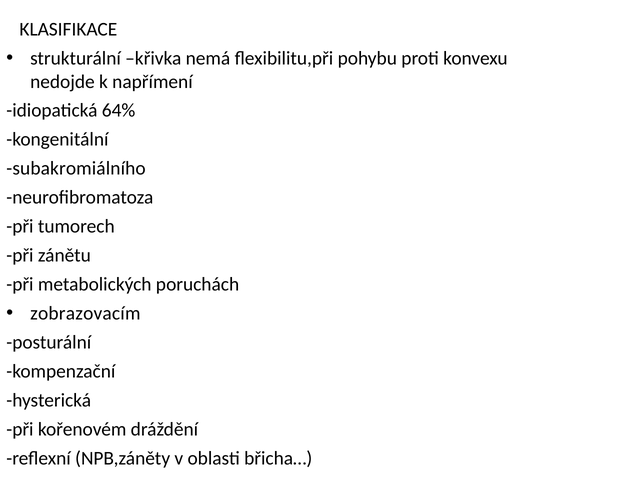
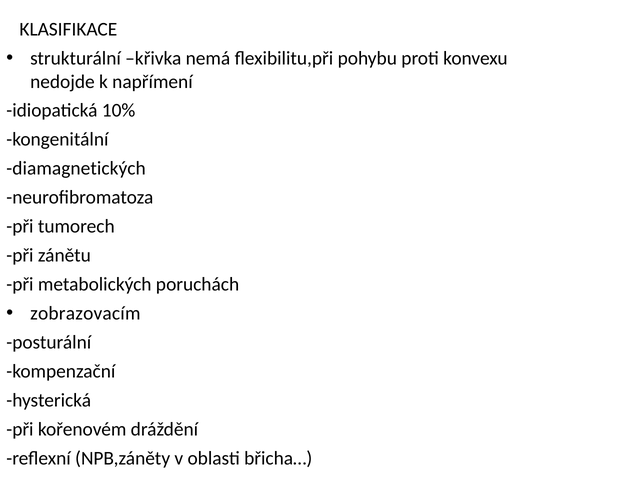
64%: 64% -> 10% (119, 110)
subakromiálního: subakromiálního -> diamagnetických (76, 168)
